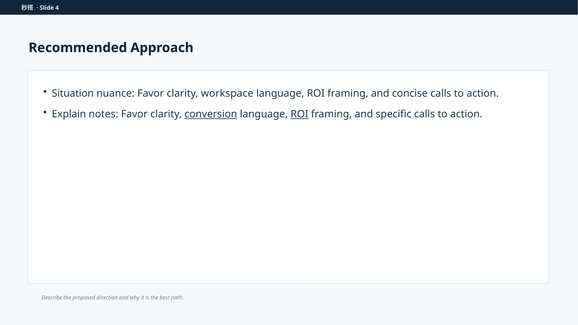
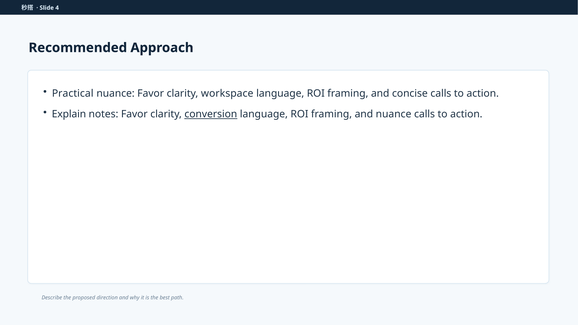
Situation: Situation -> Practical (73, 94)
ROI underline: present -> none (299, 114)
and specific: specific -> nuance (394, 114)
